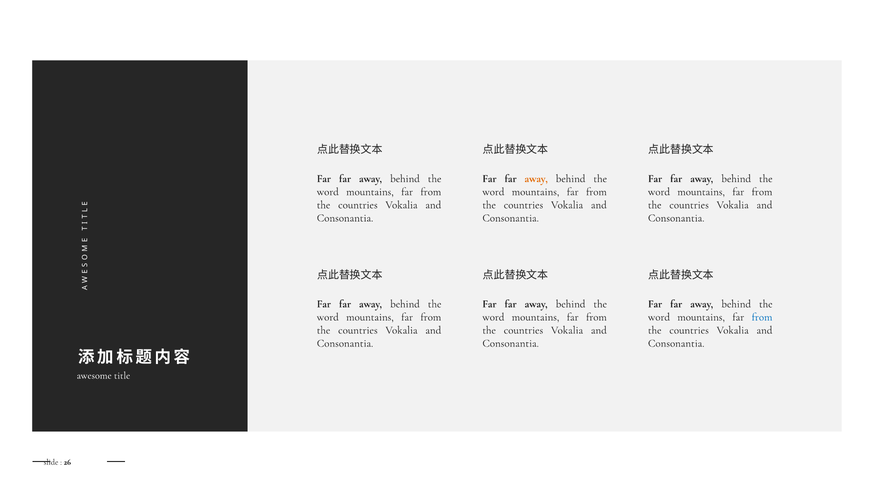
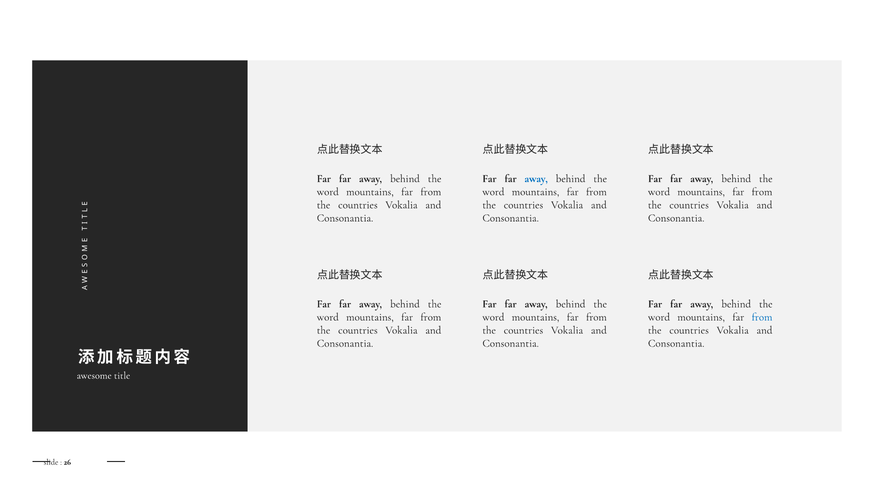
away colour: orange -> blue (536, 178)
